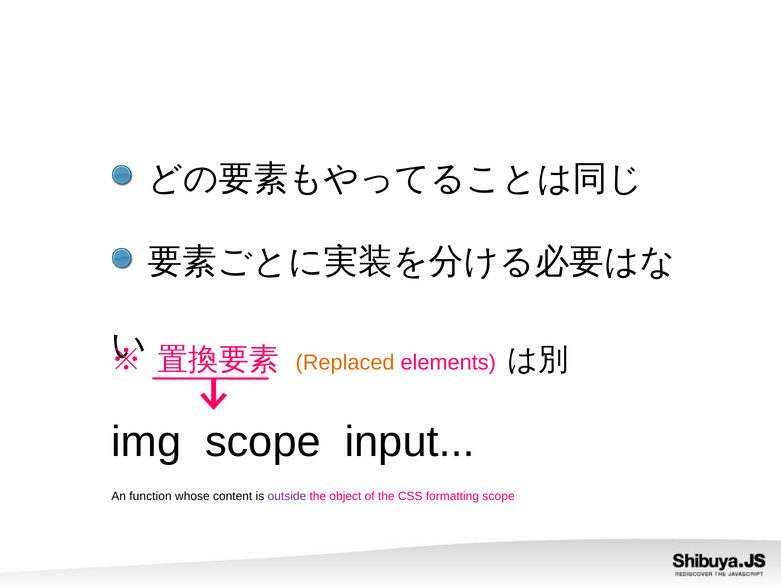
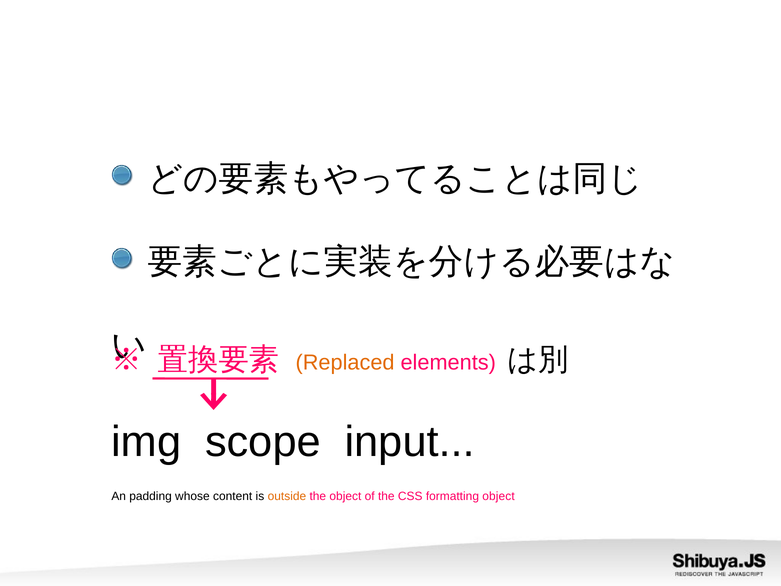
function: function -> padding (151, 496)
outside colour: purple -> orange (287, 496)
formatting scope: scope -> object (499, 496)
